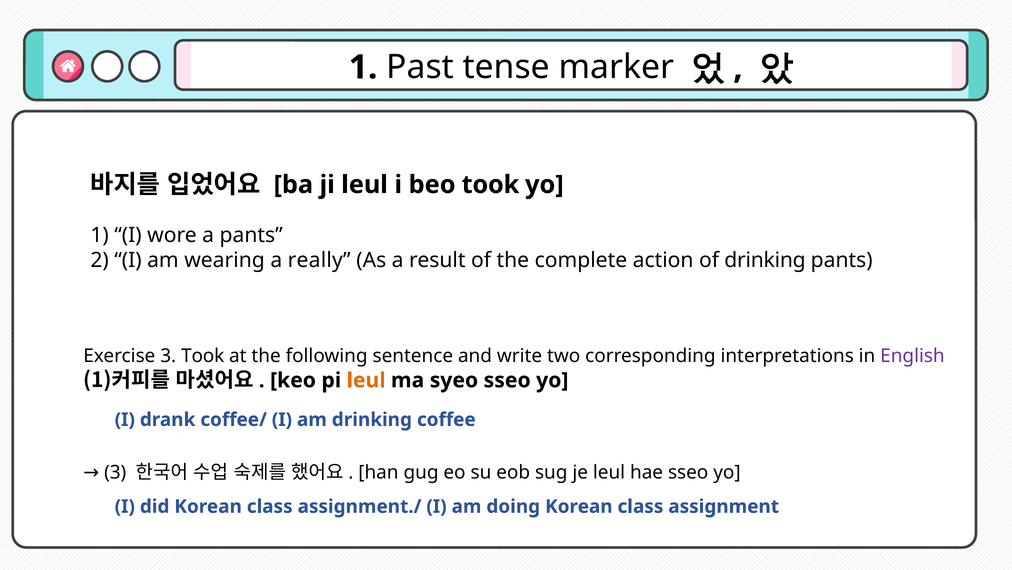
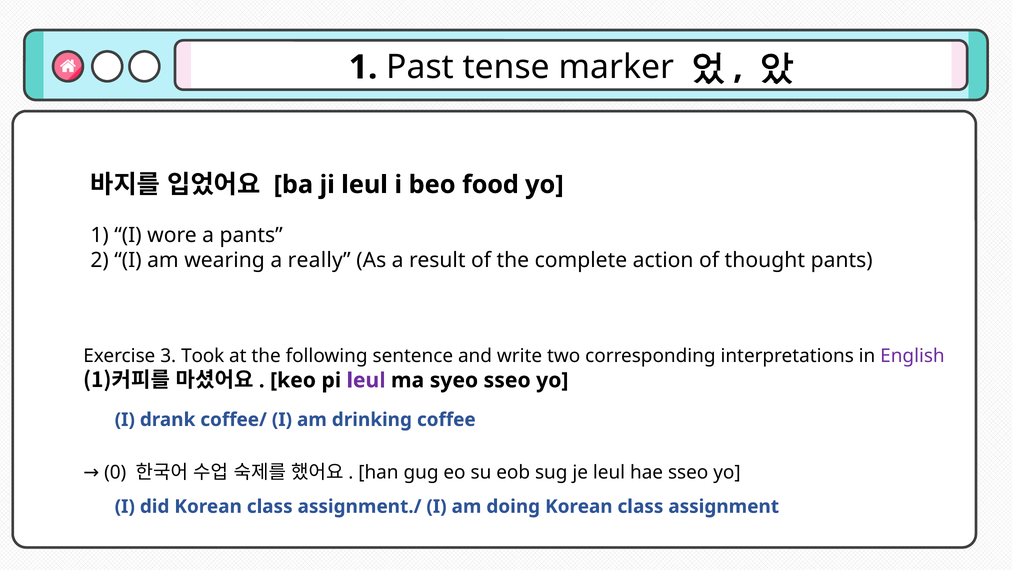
beo took: took -> food (490, 184)
of drinking: drinking -> thought (765, 260)
leul colour: orange -> purple (366, 380)
3: 3 -> 0 (115, 472)
